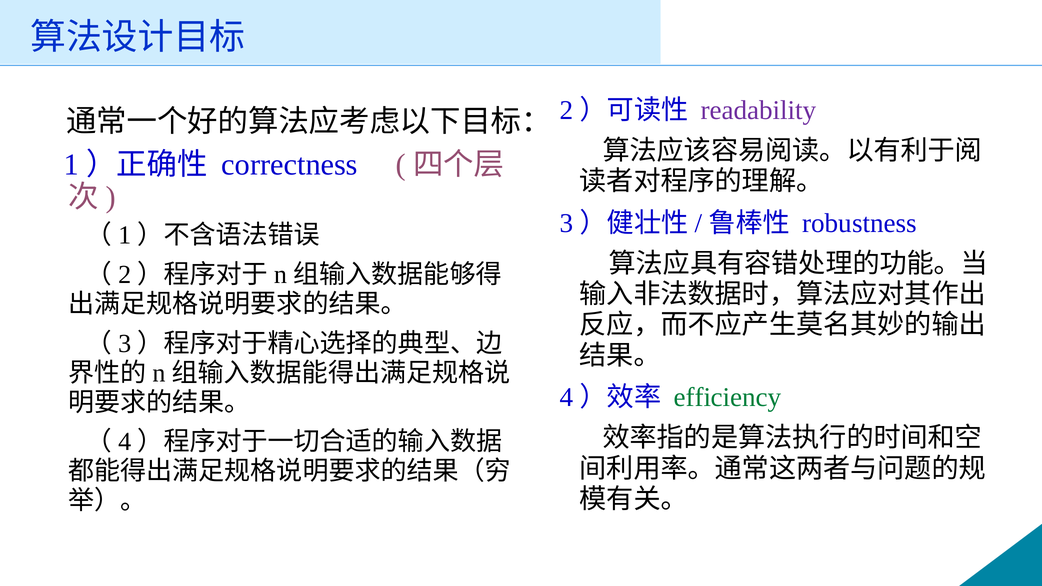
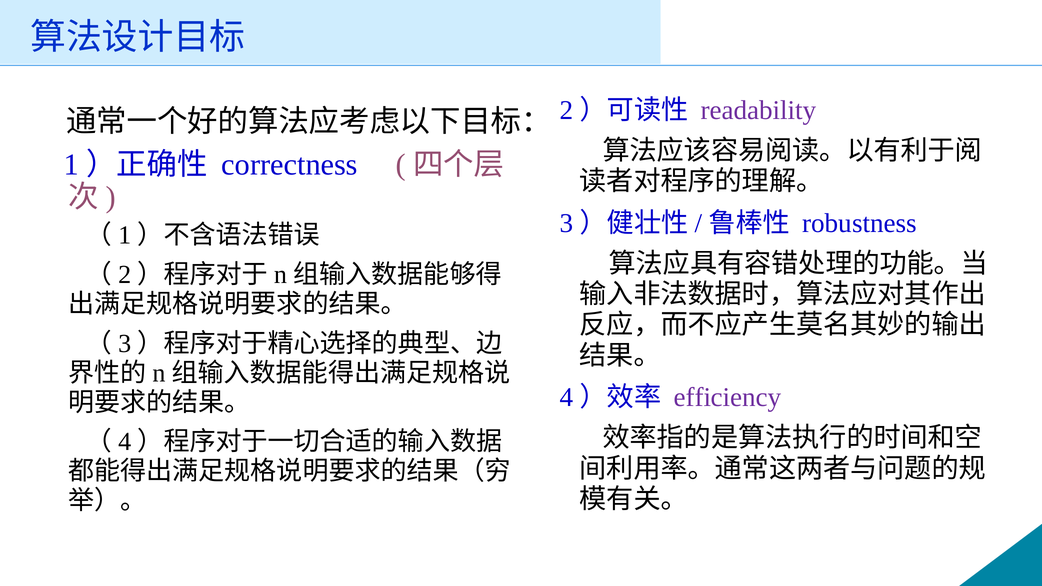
efficiency colour: green -> purple (727, 397)
